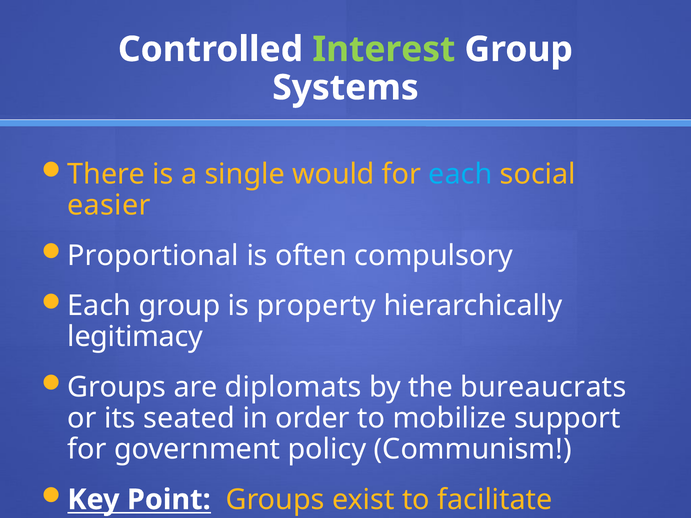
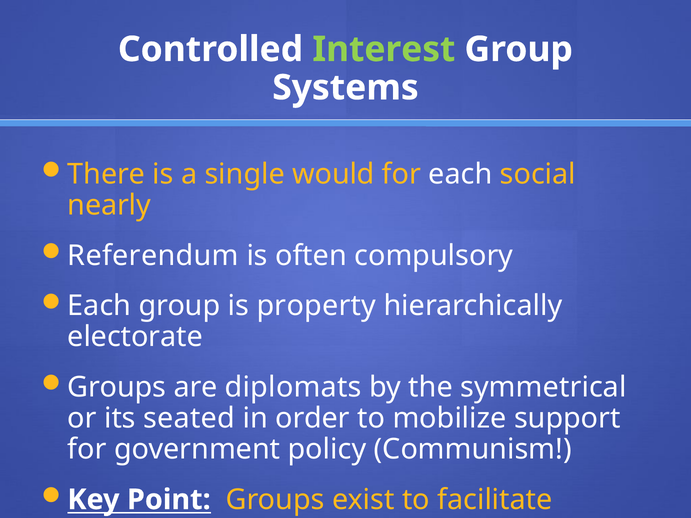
each colour: light blue -> white (460, 174)
easier: easier -> nearly (109, 205)
Proportional: Proportional -> Referendum (153, 256)
legitimacy: legitimacy -> electorate (135, 337)
bureaucrats: bureaucrats -> symmetrical (543, 387)
